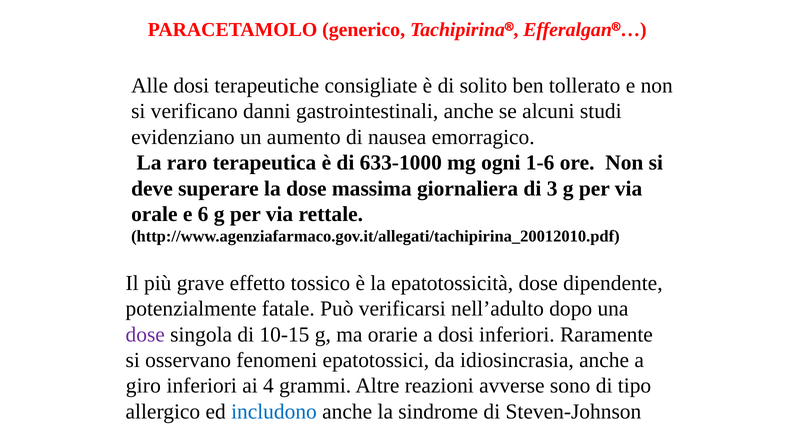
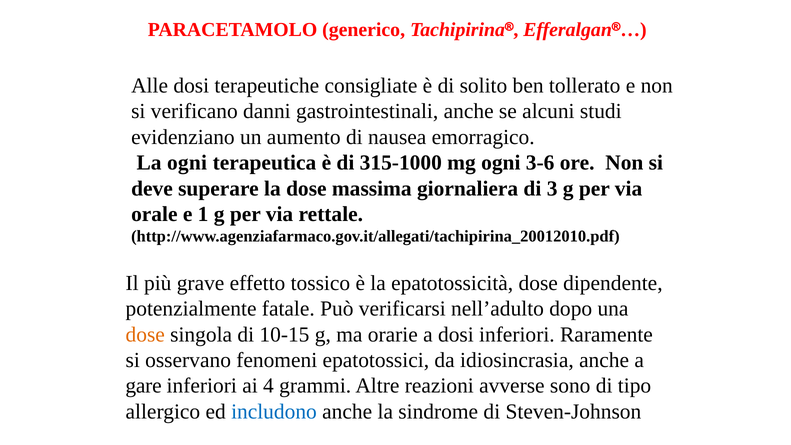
La raro: raro -> ogni (187, 163)
633-1000: 633-1000 -> 315-1000 (401, 163)
1-6: 1-6 -> 3-6 (540, 163)
6: 6 -> 1 (203, 214)
dose colour: purple -> orange (145, 334)
giro: giro -> gare (144, 386)
